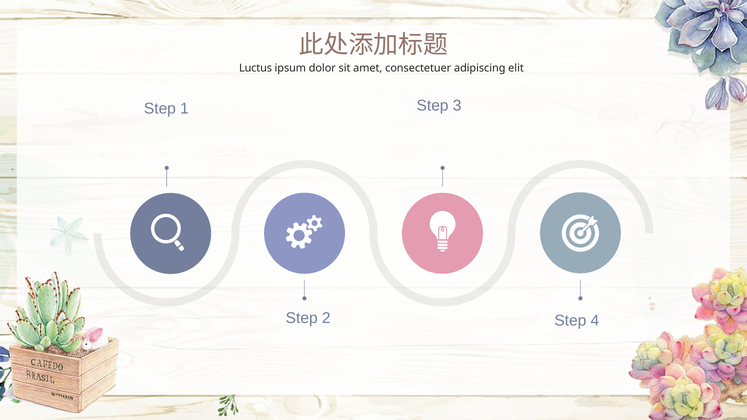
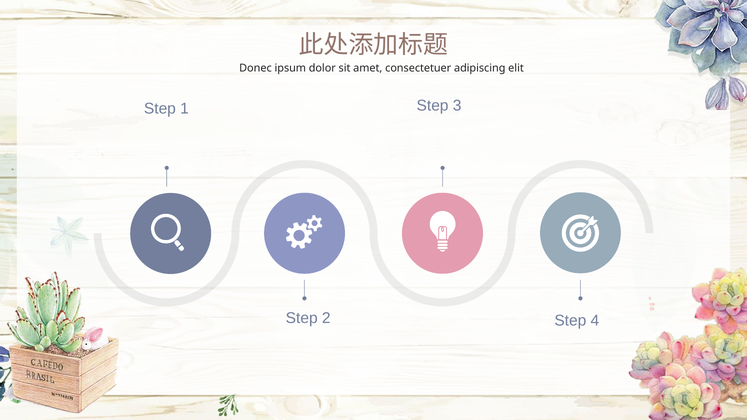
Luctus: Luctus -> Donec (255, 68)
